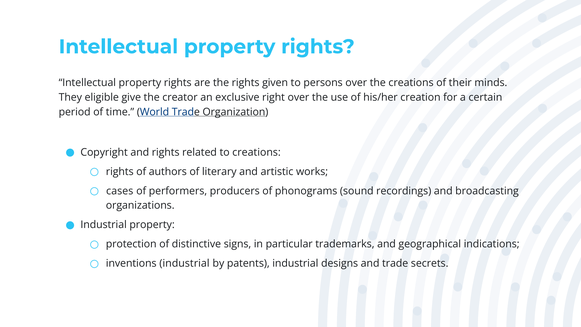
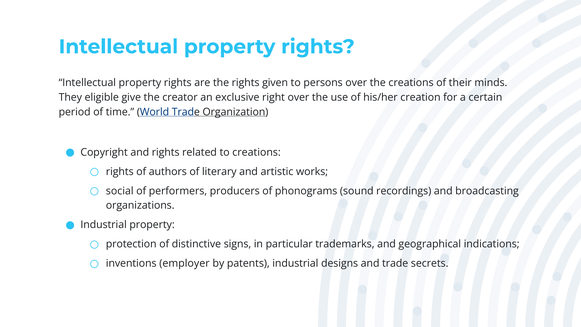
cases: cases -> social (120, 191)
inventions industrial: industrial -> employer (184, 263)
